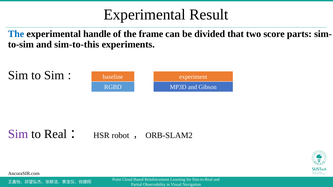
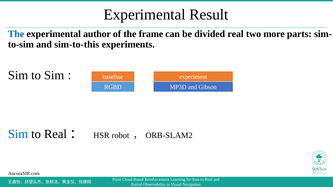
handle: handle -> author (97, 34)
divided that: that -> real (236, 34)
score: score -> more (274, 34)
Sim colour: purple -> blue (18, 134)
